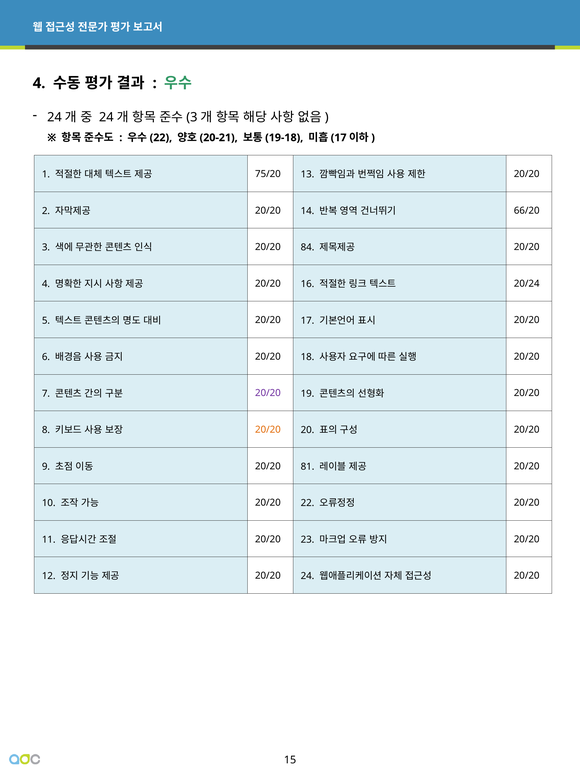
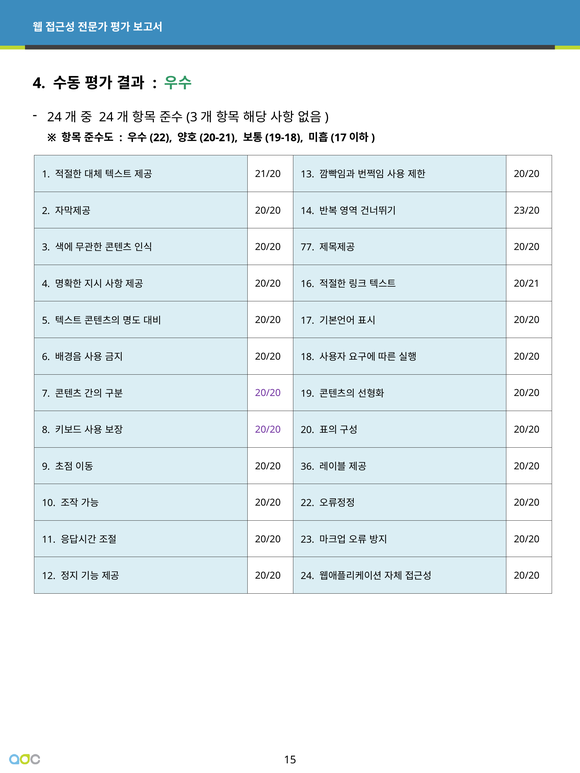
75/20: 75/20 -> 21/20 (268, 174)
66/20: 66/20 -> 23/20 (527, 211)
84: 84 -> 77 (308, 248)
20/24: 20/24 -> 20/21 (527, 284)
20/20 colour: orange -> purple (268, 430)
81: 81 -> 36 (308, 467)
